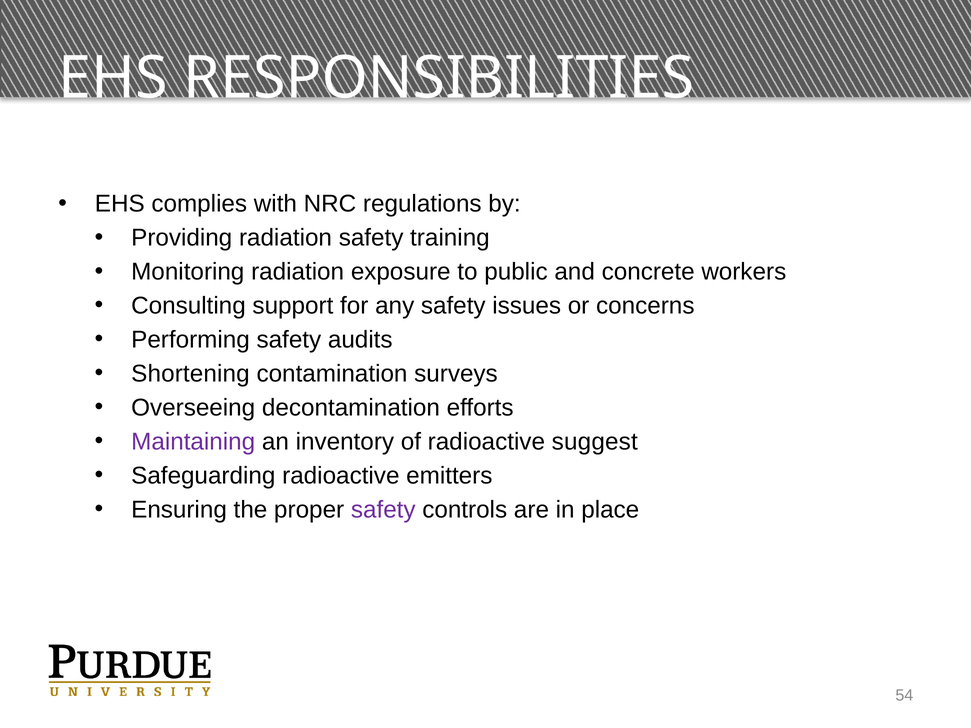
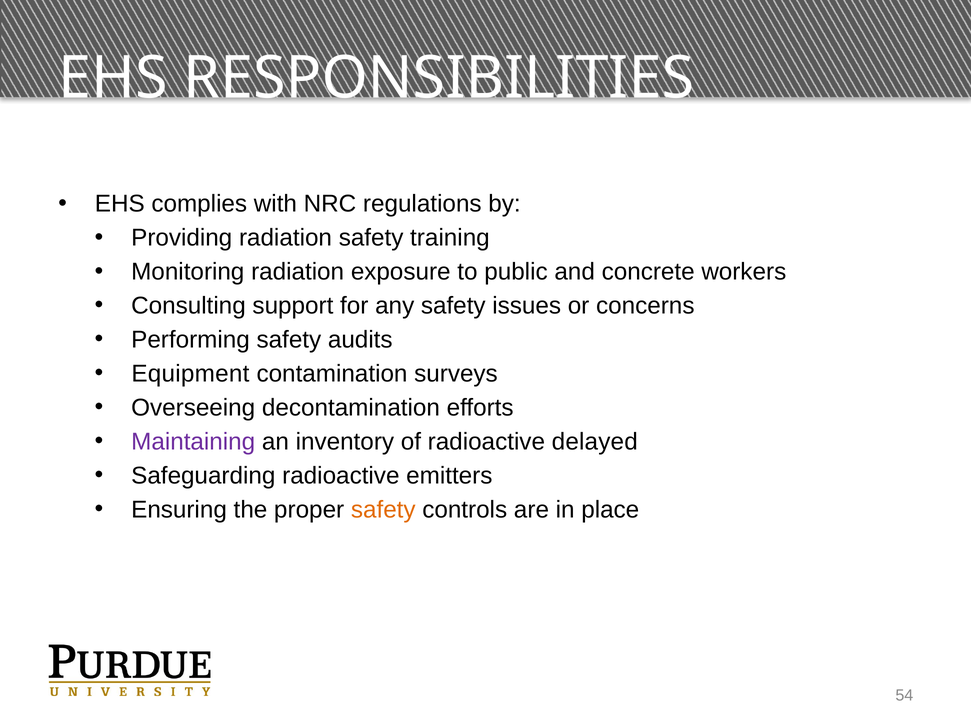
Shortening: Shortening -> Equipment (190, 374)
suggest: suggest -> delayed (595, 442)
safety colour: purple -> orange (383, 510)
